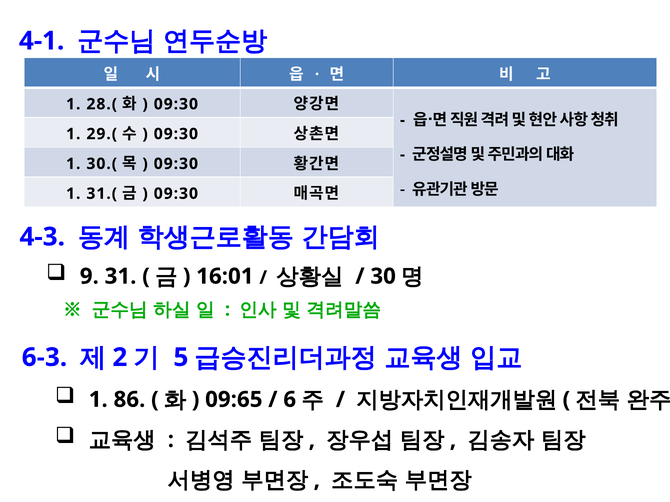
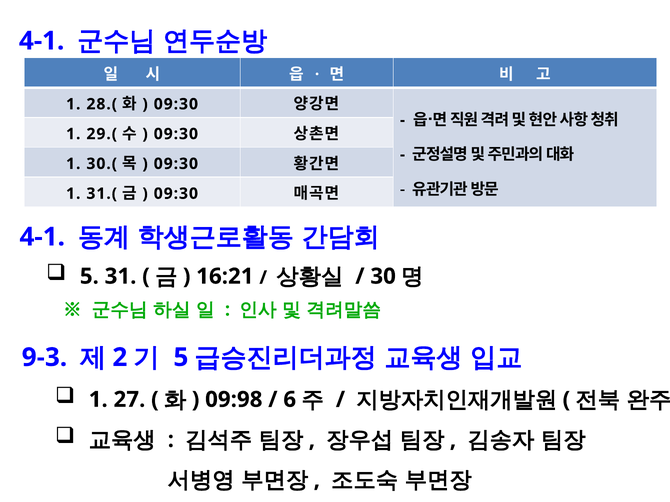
4-3: 4-3 -> 4-1 (42, 237)
9: 9 -> 5 (89, 277)
16:01: 16:01 -> 16:21 (225, 277)
6-3: 6-3 -> 9-3 (44, 358)
86: 86 -> 27 (129, 400)
09:65: 09:65 -> 09:98 (234, 400)
